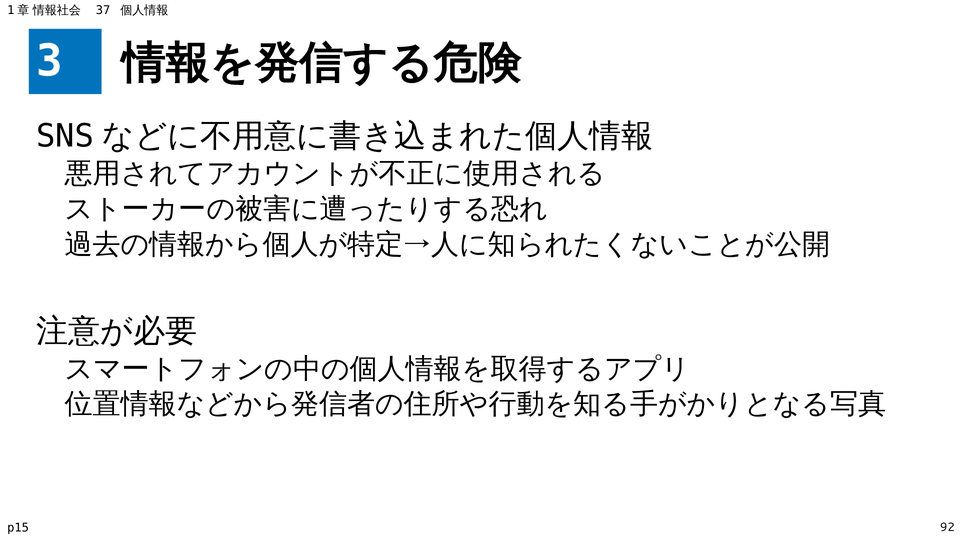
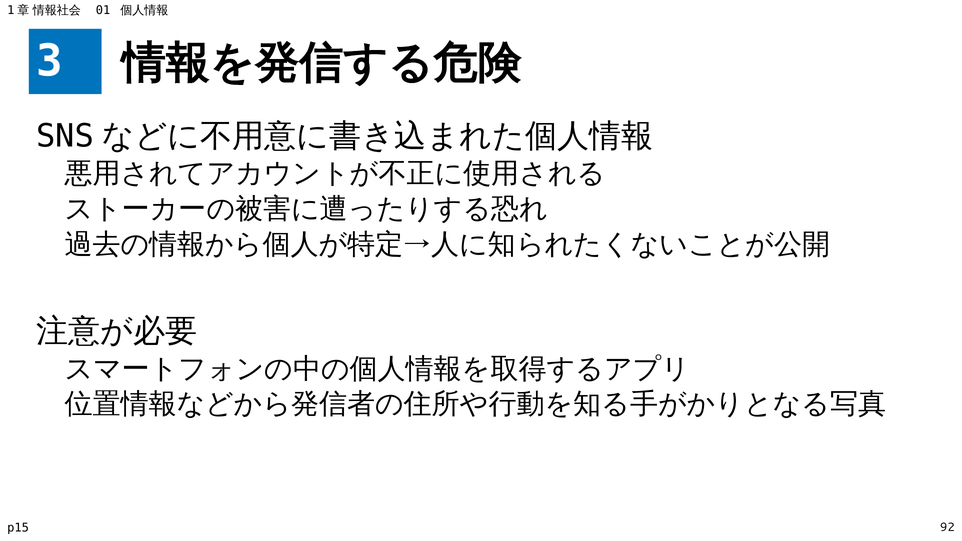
37: 37 -> 01 (103, 10)
